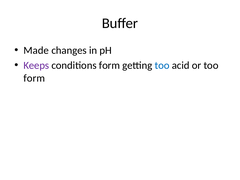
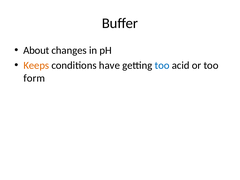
Made: Made -> About (36, 50)
Keeps colour: purple -> orange (36, 65)
conditions form: form -> have (109, 65)
